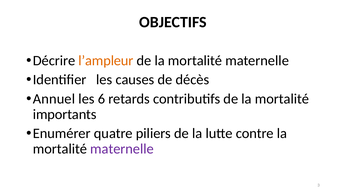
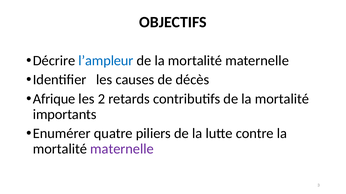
l’ampleur colour: orange -> blue (106, 61)
Annuel: Annuel -> Afrique (54, 99)
6: 6 -> 2 (101, 99)
